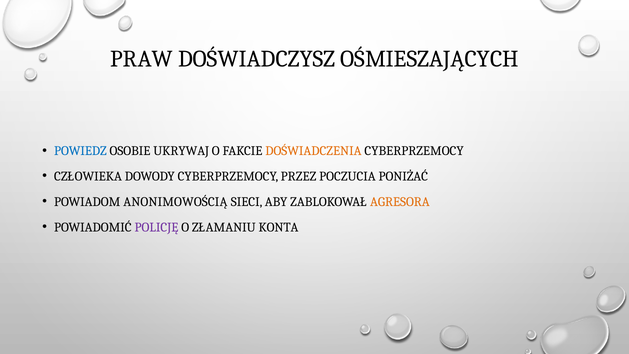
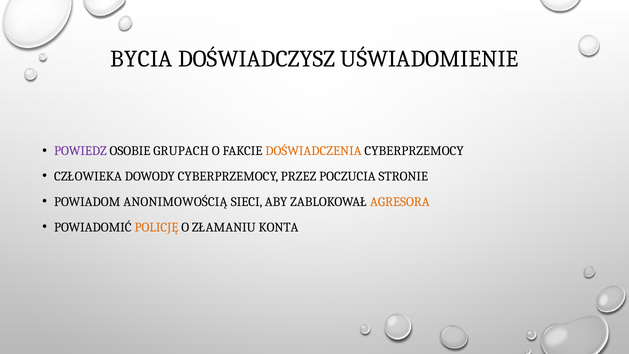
PRAW: PRAW -> BYCIA (141, 59)
OŚMIESZAJĄCYCH: OŚMIESZAJĄCYCH -> UŚWIADOMIENIE (429, 59)
POWIEDZ colour: blue -> purple (80, 151)
UKRYWAJ: UKRYWAJ -> GRUPACH (181, 151)
PONIŻAĆ: PONIŻAĆ -> STRONIE (403, 176)
POLICJĘ colour: purple -> orange (156, 227)
